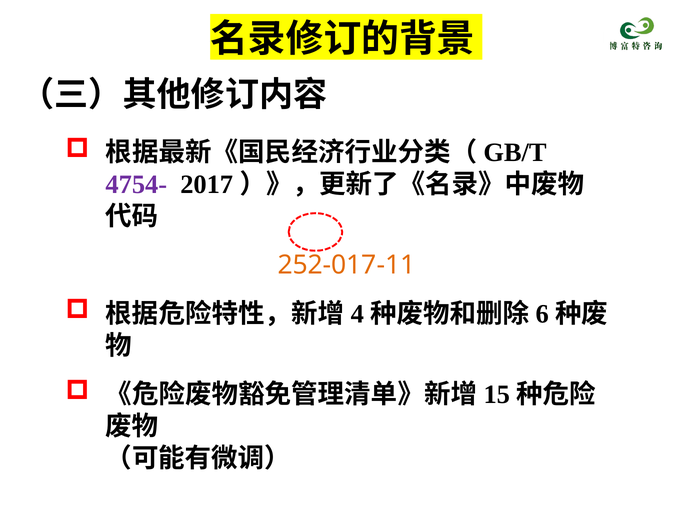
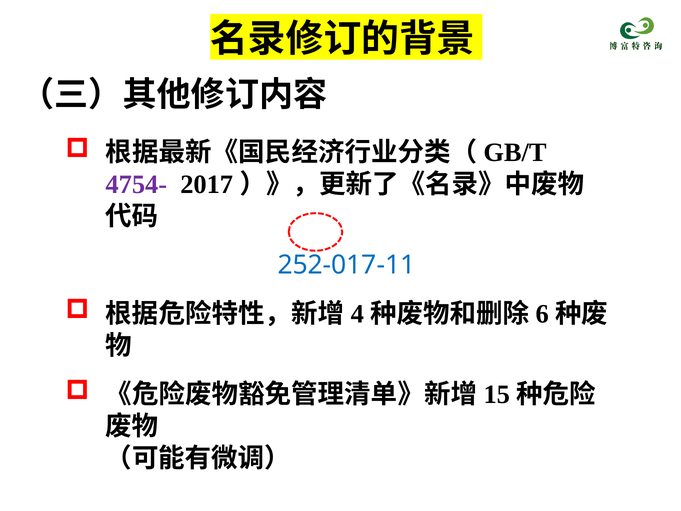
252-017-11 colour: orange -> blue (346, 265)
